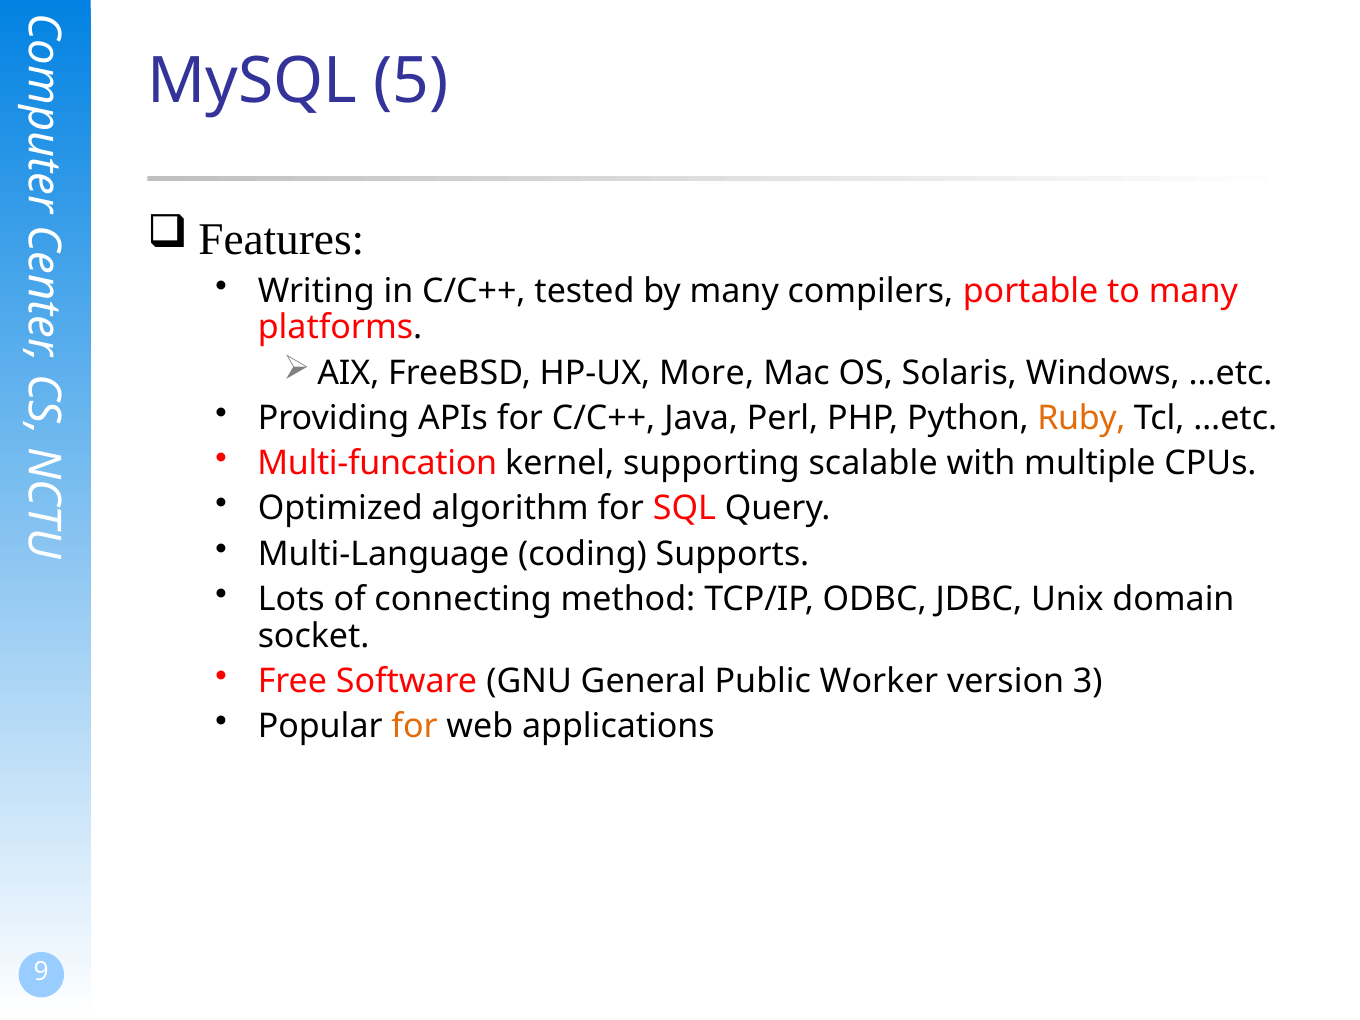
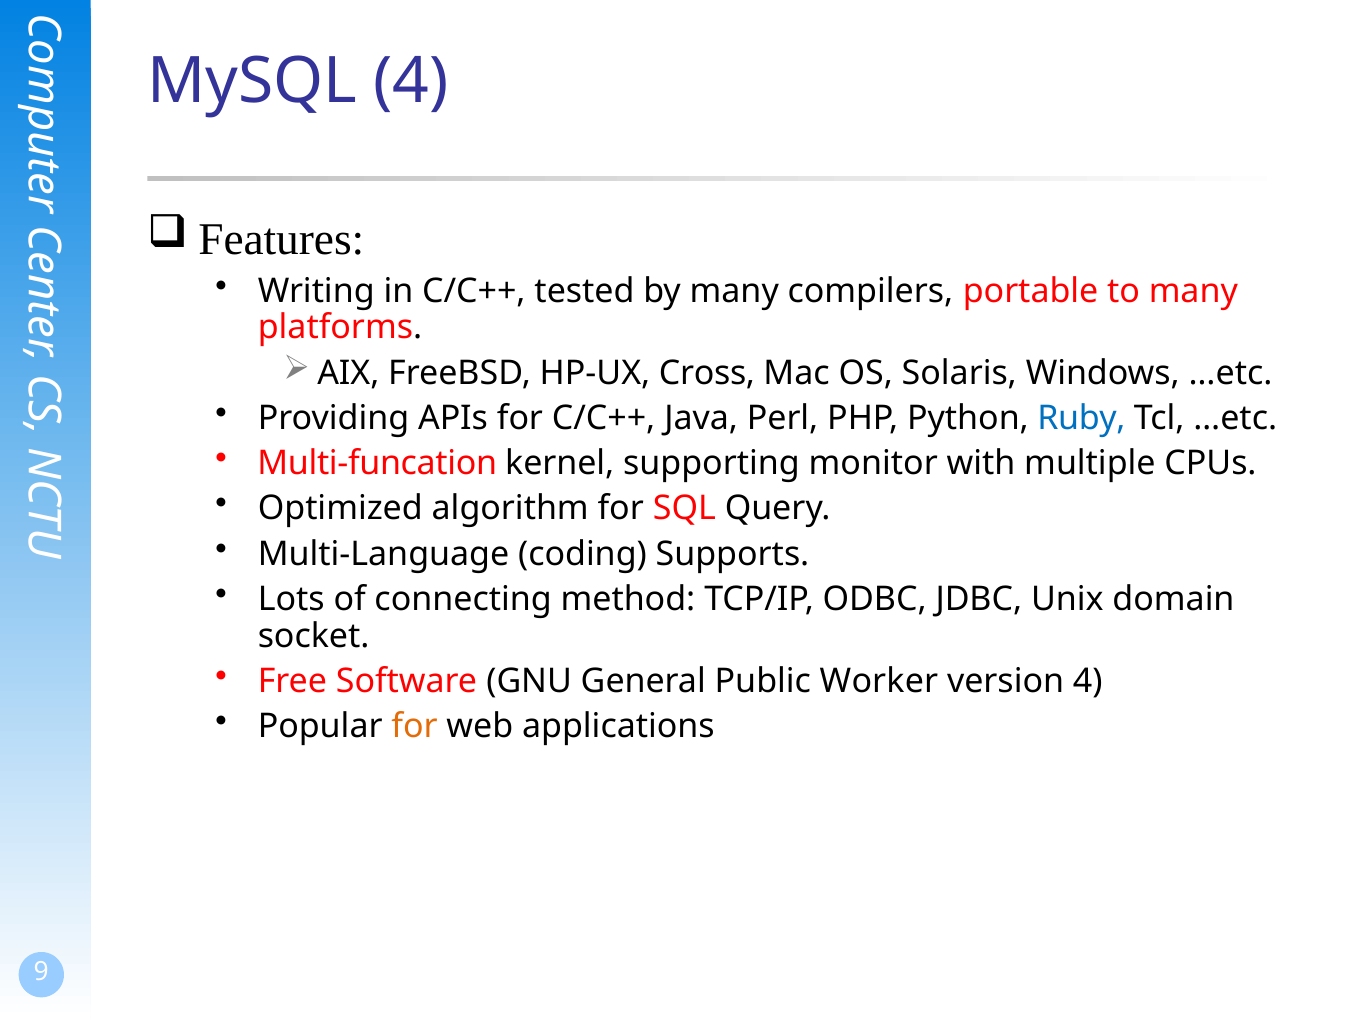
MySQL 5: 5 -> 4 (411, 82)
More: More -> Cross (707, 373)
Ruby colour: orange -> blue (1081, 418)
scalable: scalable -> monitor (873, 463)
version 3: 3 -> 4 (1088, 681)
